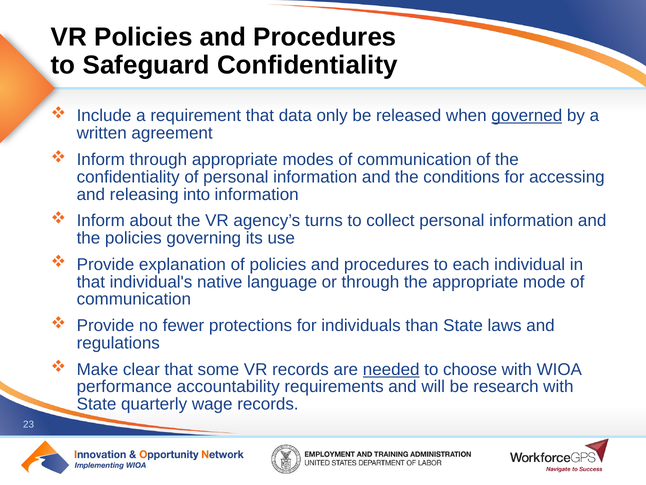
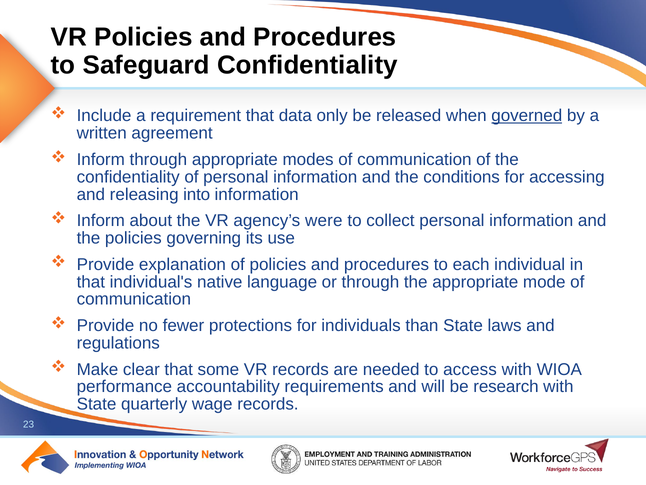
turns: turns -> were (324, 221)
needed underline: present -> none (391, 369)
choose: choose -> access (470, 369)
